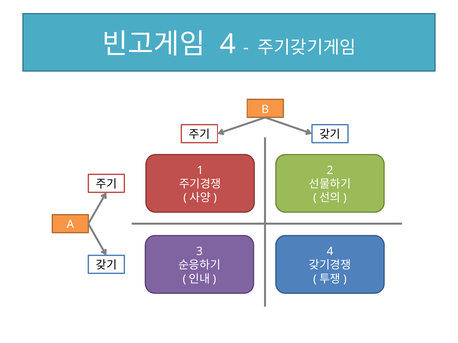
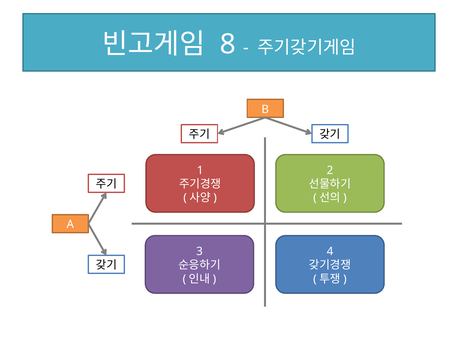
4: 4 -> 8 (228, 44)
